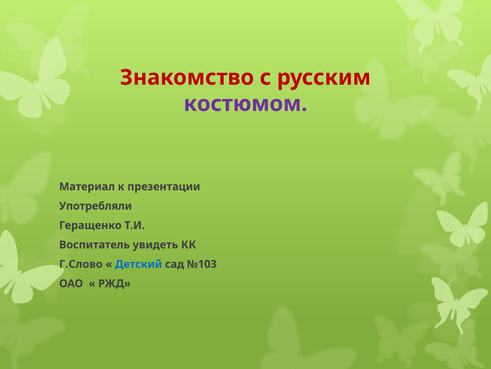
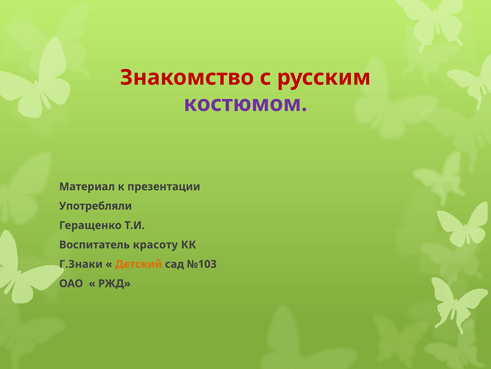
увидеть: увидеть -> красоту (155, 244)
Г.Слово: Г.Слово -> Г.Знаки (81, 264)
Детский colour: blue -> orange (139, 264)
